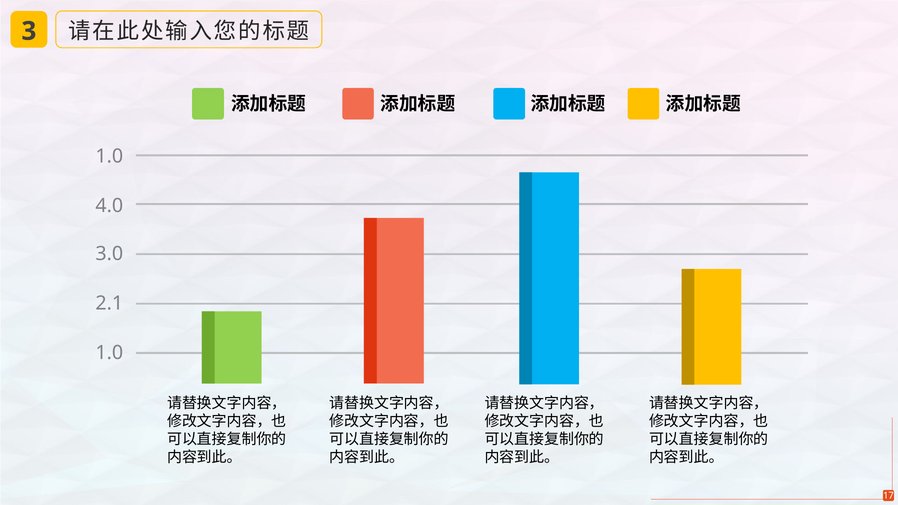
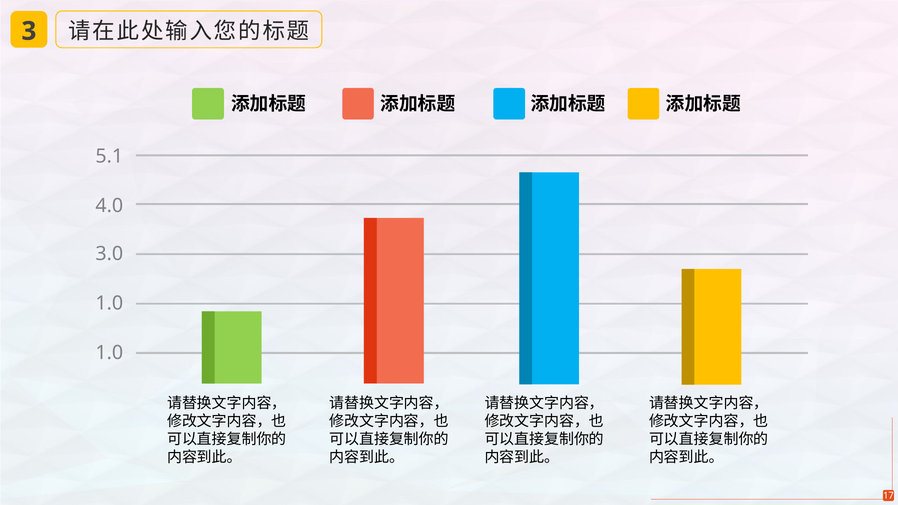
1.0: 1.0 -> 5.1 (109, 156)
2.1: 2.1 -> 1.0 (109, 303)
